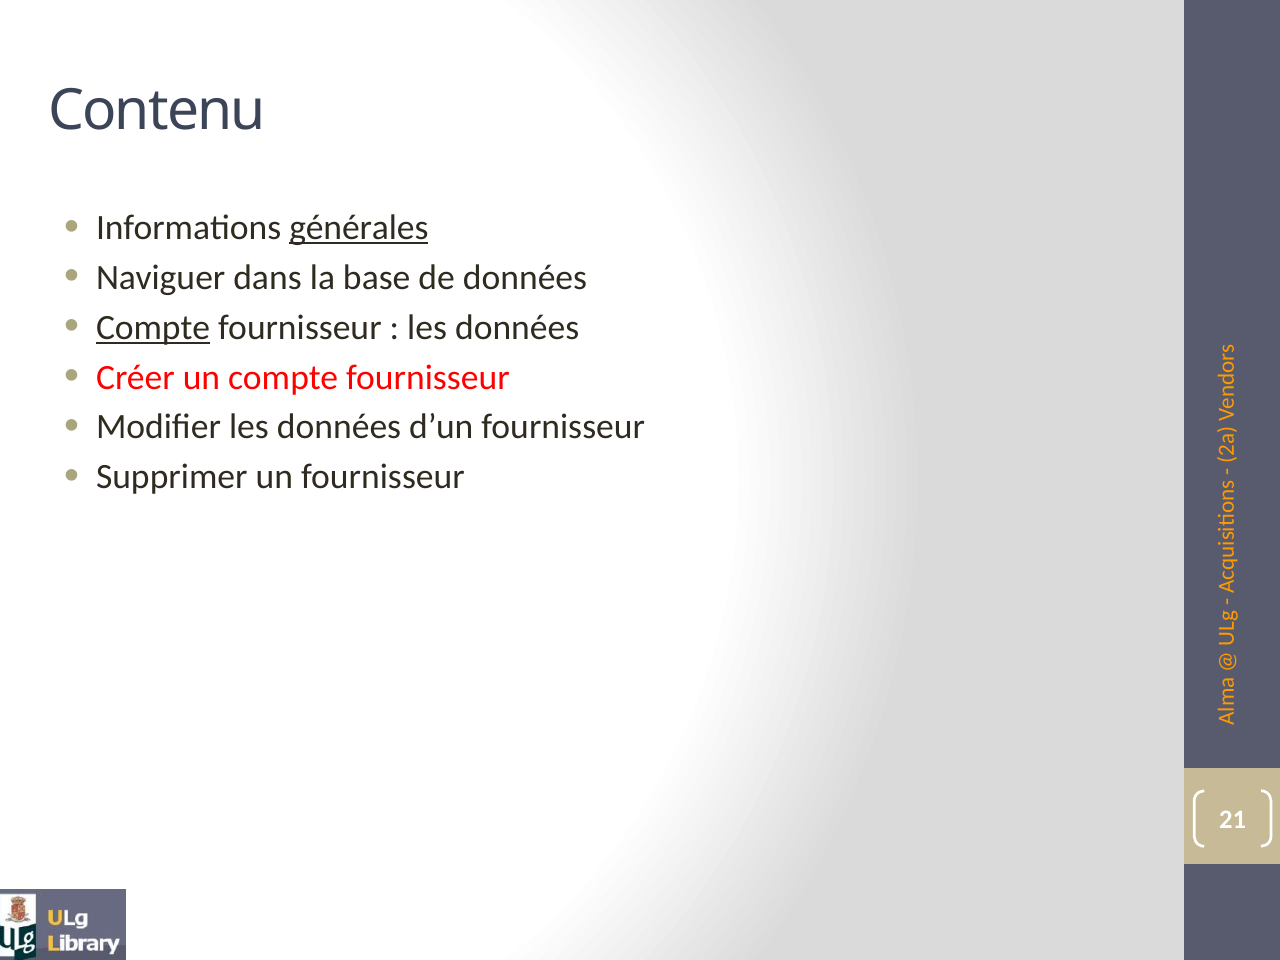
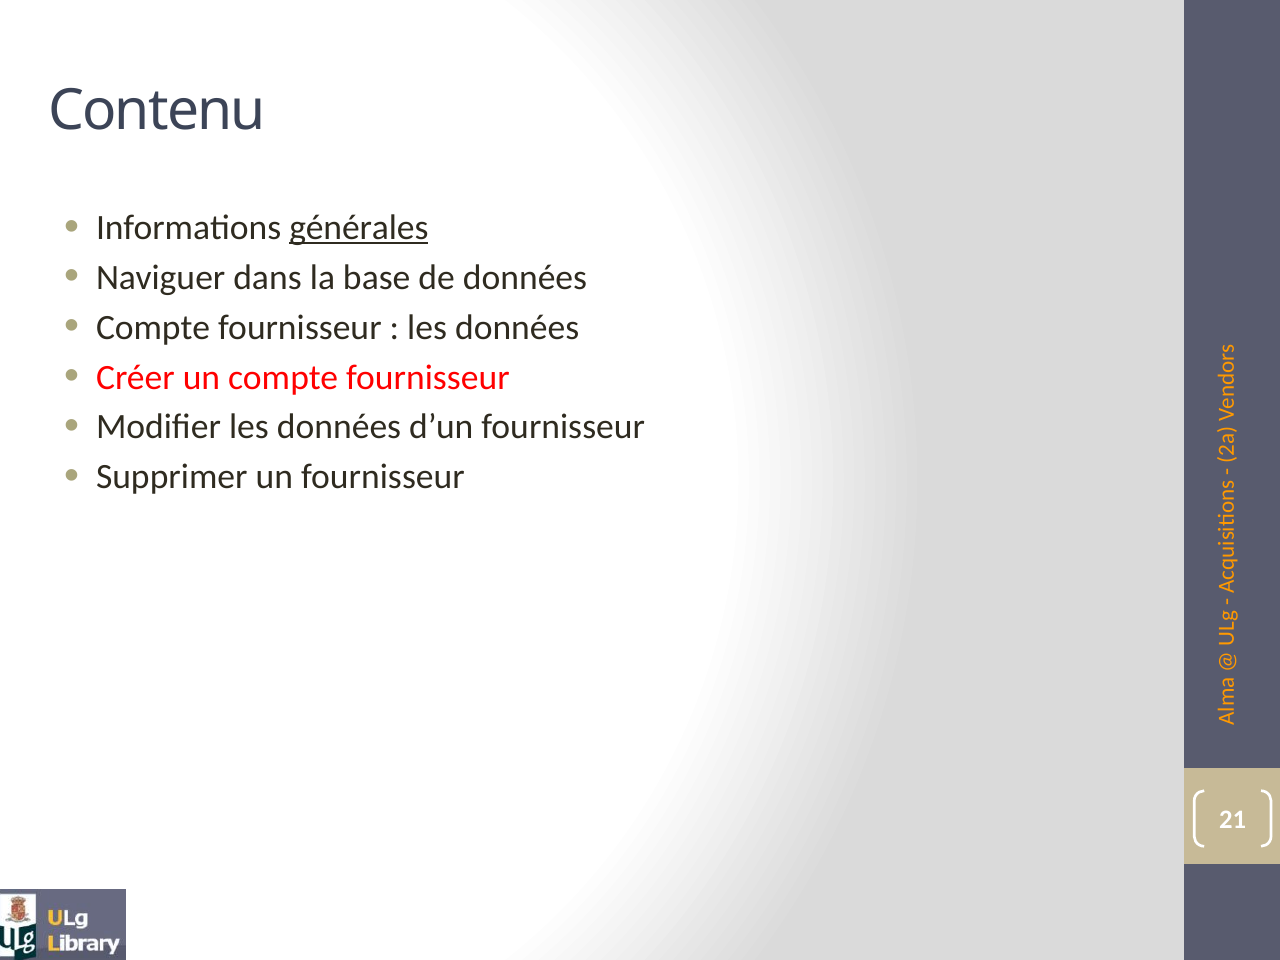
Compte underline: present -> none (153, 328)
